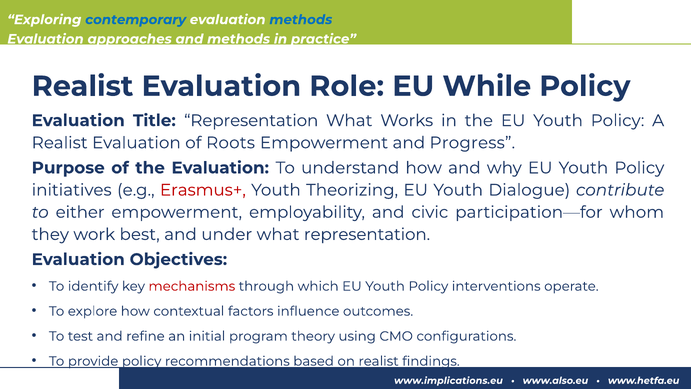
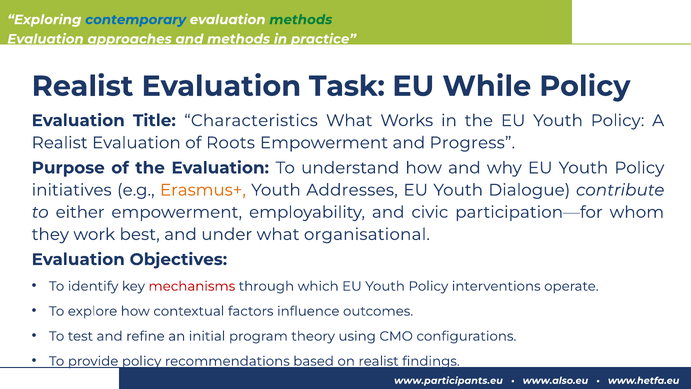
methods colour: blue -> green (301, 20)
Role: Role -> Task (347, 86)
Title Representation: Representation -> Characteristics (251, 120)
Erasmus+ colour: red -> orange (203, 190)
Theorizing: Theorizing -> Addresses (352, 190)
what representation: representation -> organisational (367, 234)
www.implications.eu: www.implications.eu -> www.participants.eu (448, 380)
